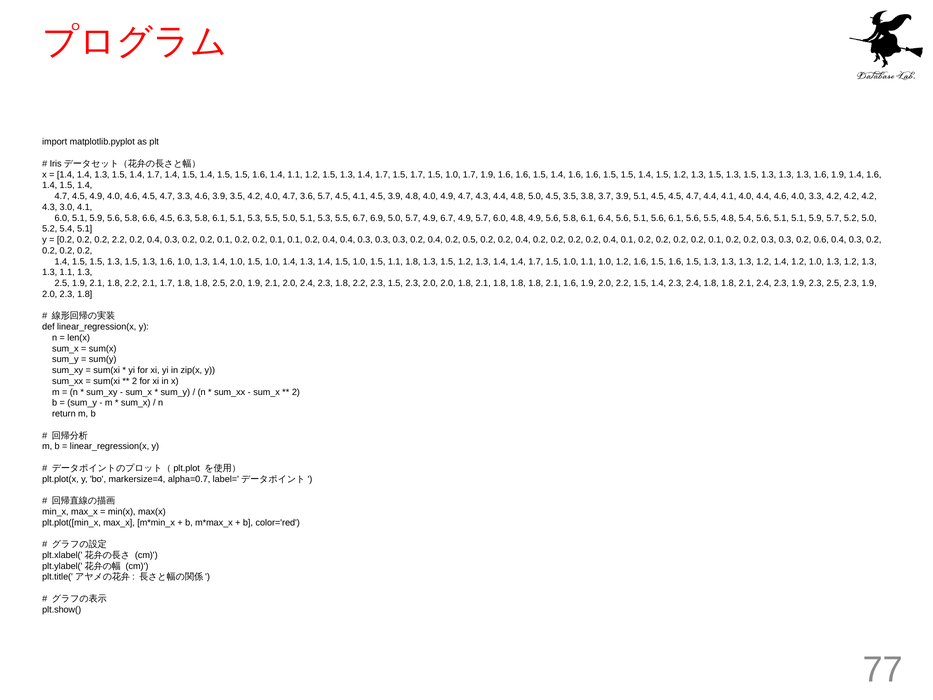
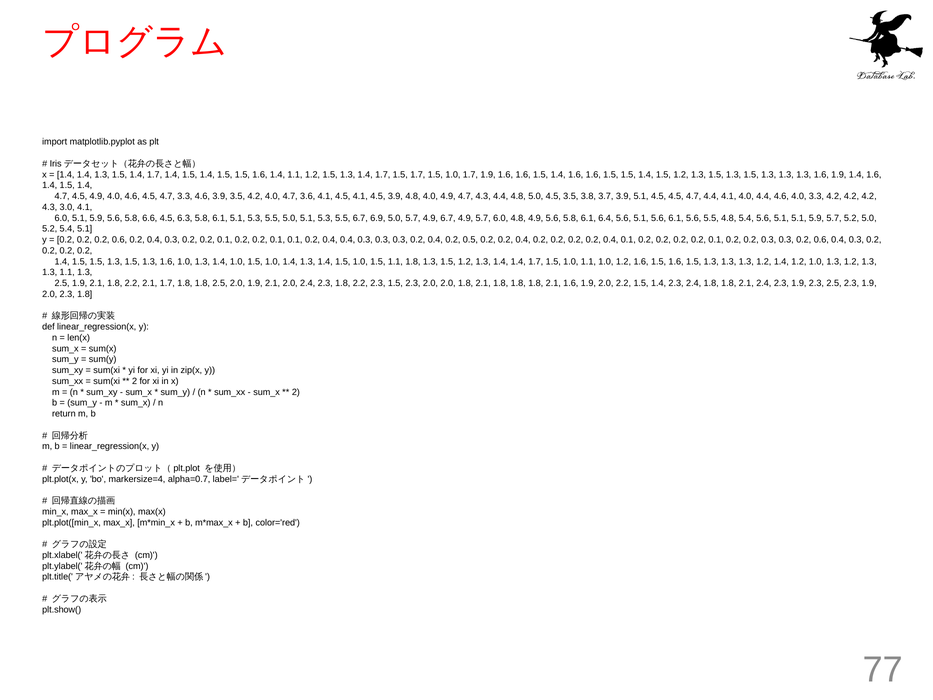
3.6 5.7: 5.7 -> 4.1 (325, 196)
0.2 0.2 2.2: 2.2 -> 0.6 (120, 240)
